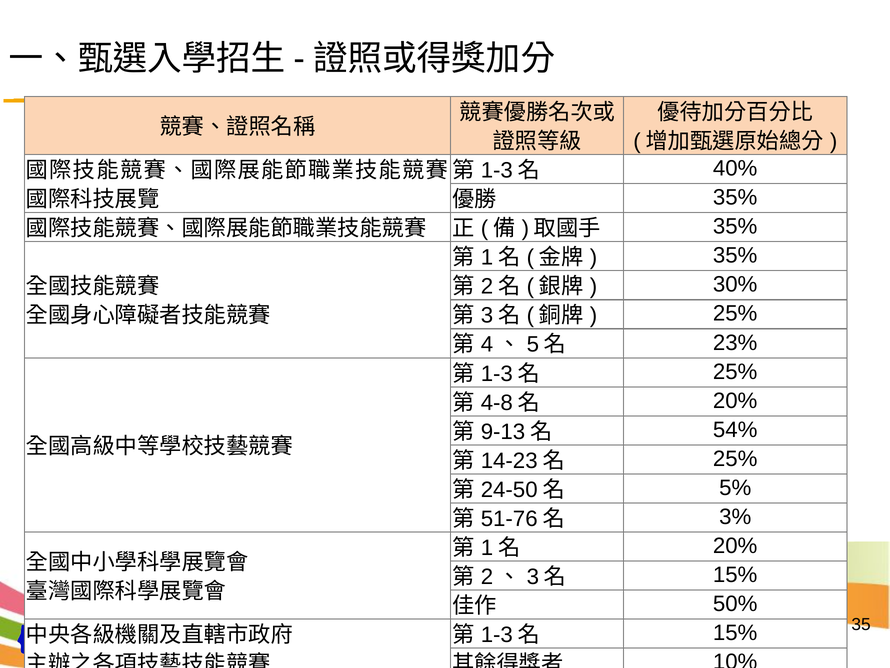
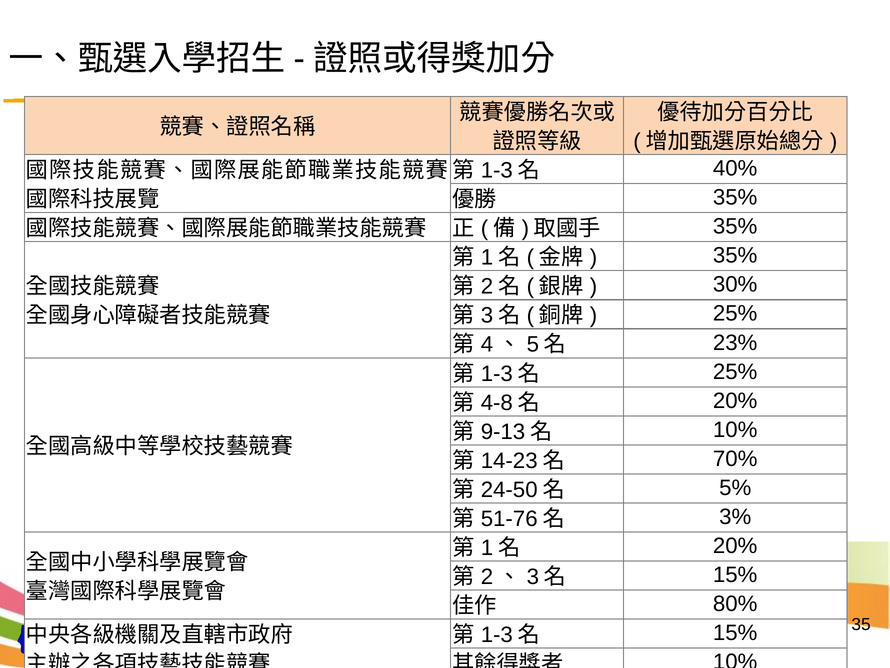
54%: 54% -> 10% (735, 429)
25%: 25% -> 70% (735, 458)
50%: 50% -> 80% (735, 604)
